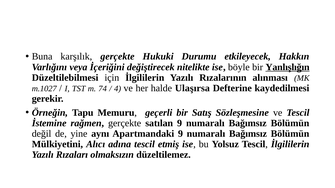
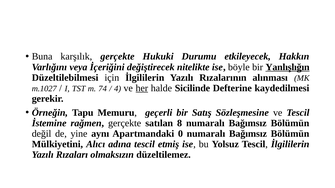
her underline: none -> present (142, 88)
Ulaşırsa: Ulaşırsa -> Sicilinde (192, 88)
satılan 9: 9 -> 8 (180, 123)
Apartmandaki 9: 9 -> 0 (180, 134)
